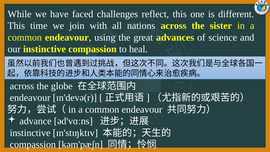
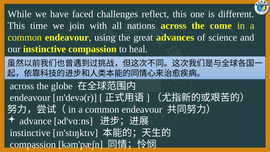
sister: sister -> come (221, 26)
